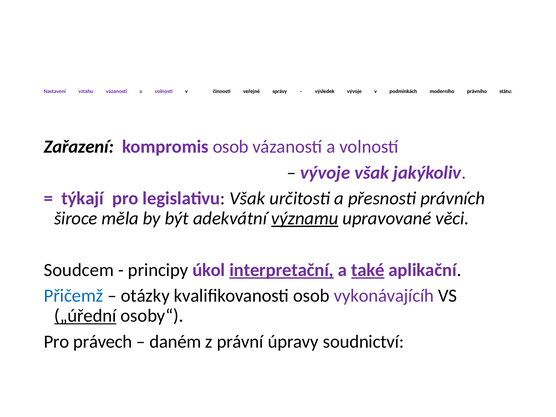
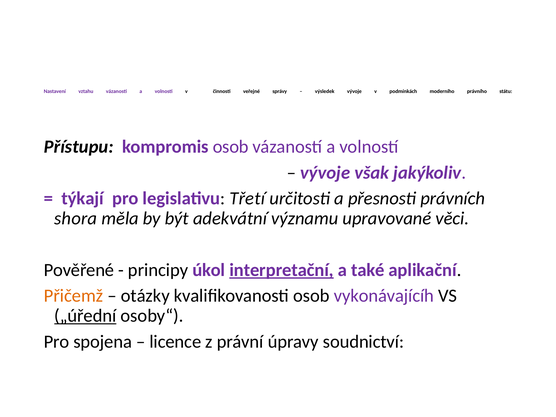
Zařazení: Zařazení -> Přístupu (79, 147)
legislativu Však: Však -> Třetí (247, 198)
široce: široce -> shora (76, 218)
významu underline: present -> none (305, 218)
Soudcem: Soudcem -> Pověřené (79, 270)
také underline: present -> none (368, 270)
Přičemž colour: blue -> orange (73, 296)
právech: právech -> spojena (103, 342)
daném: daném -> licence (175, 342)
